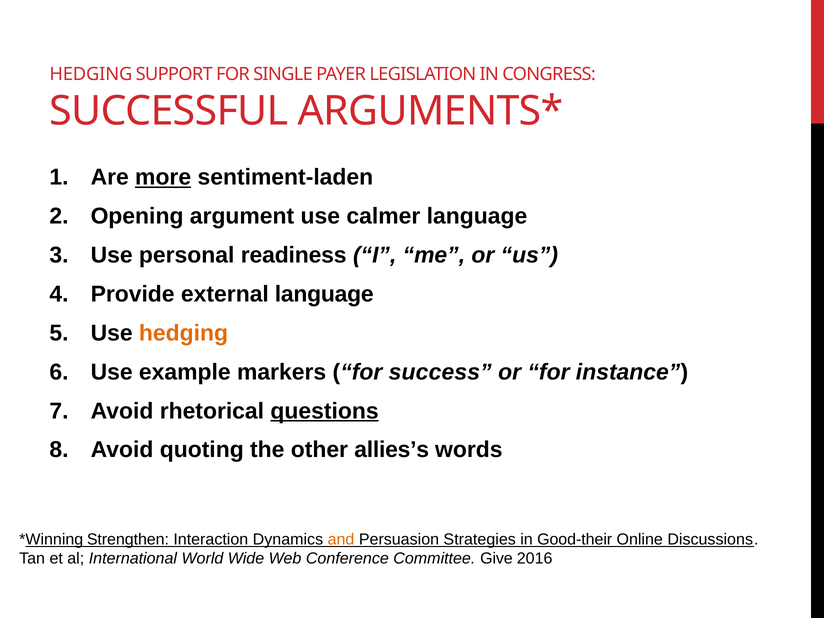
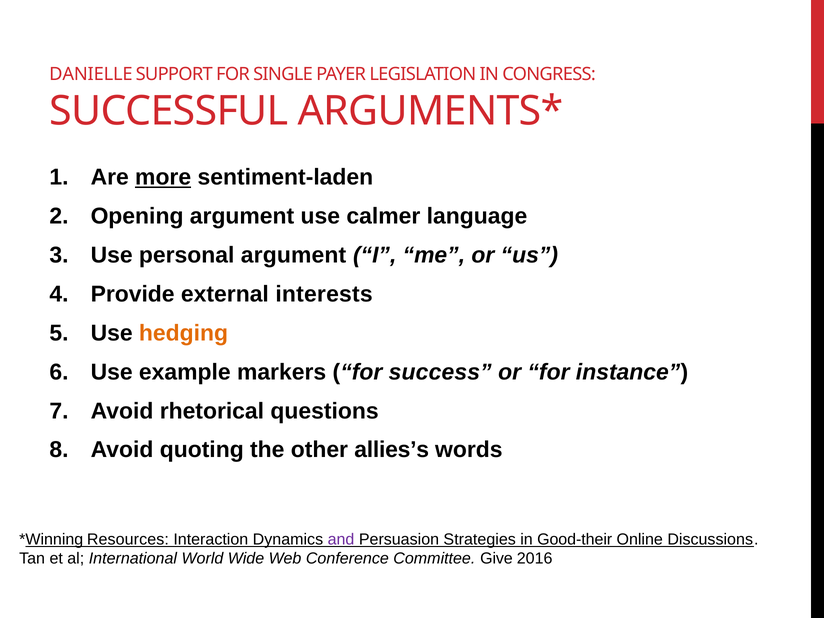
HEDGING: HEDGING -> DANIELLE (91, 74)
personal readiness: readiness -> argument (294, 255)
external language: language -> interests (324, 294)
questions underline: present -> none (325, 411)
Strengthen: Strengthen -> Resources (128, 539)
and colour: orange -> purple (341, 539)
